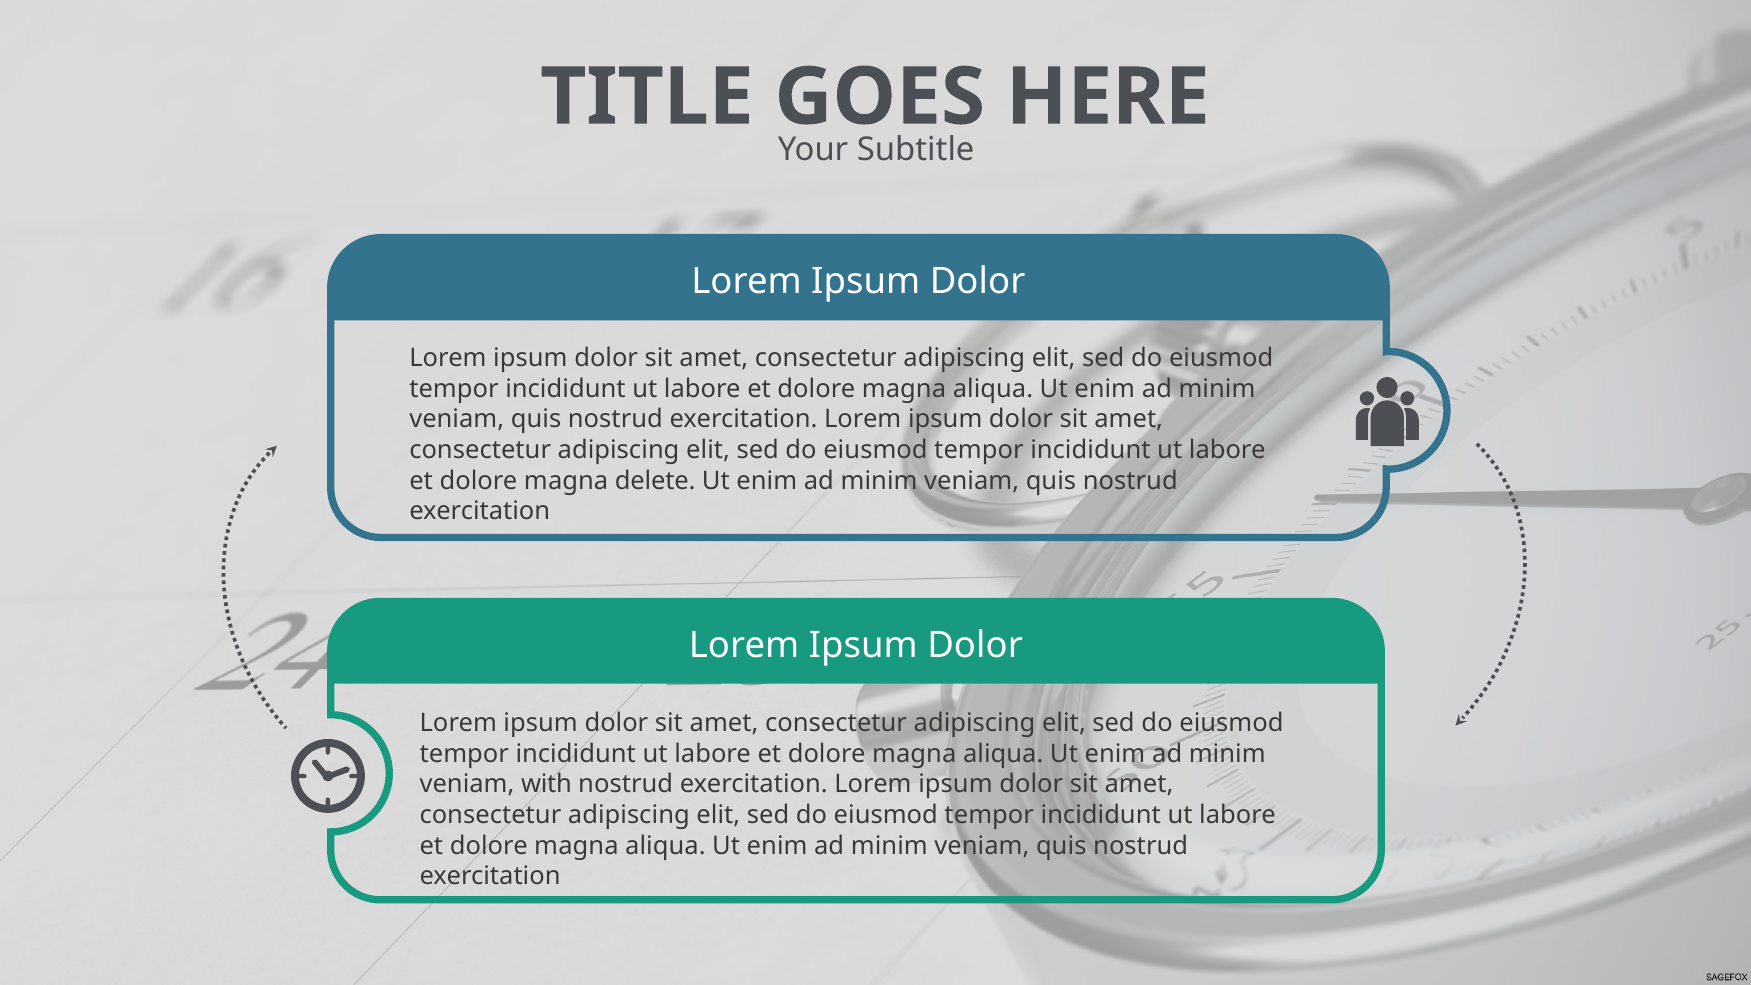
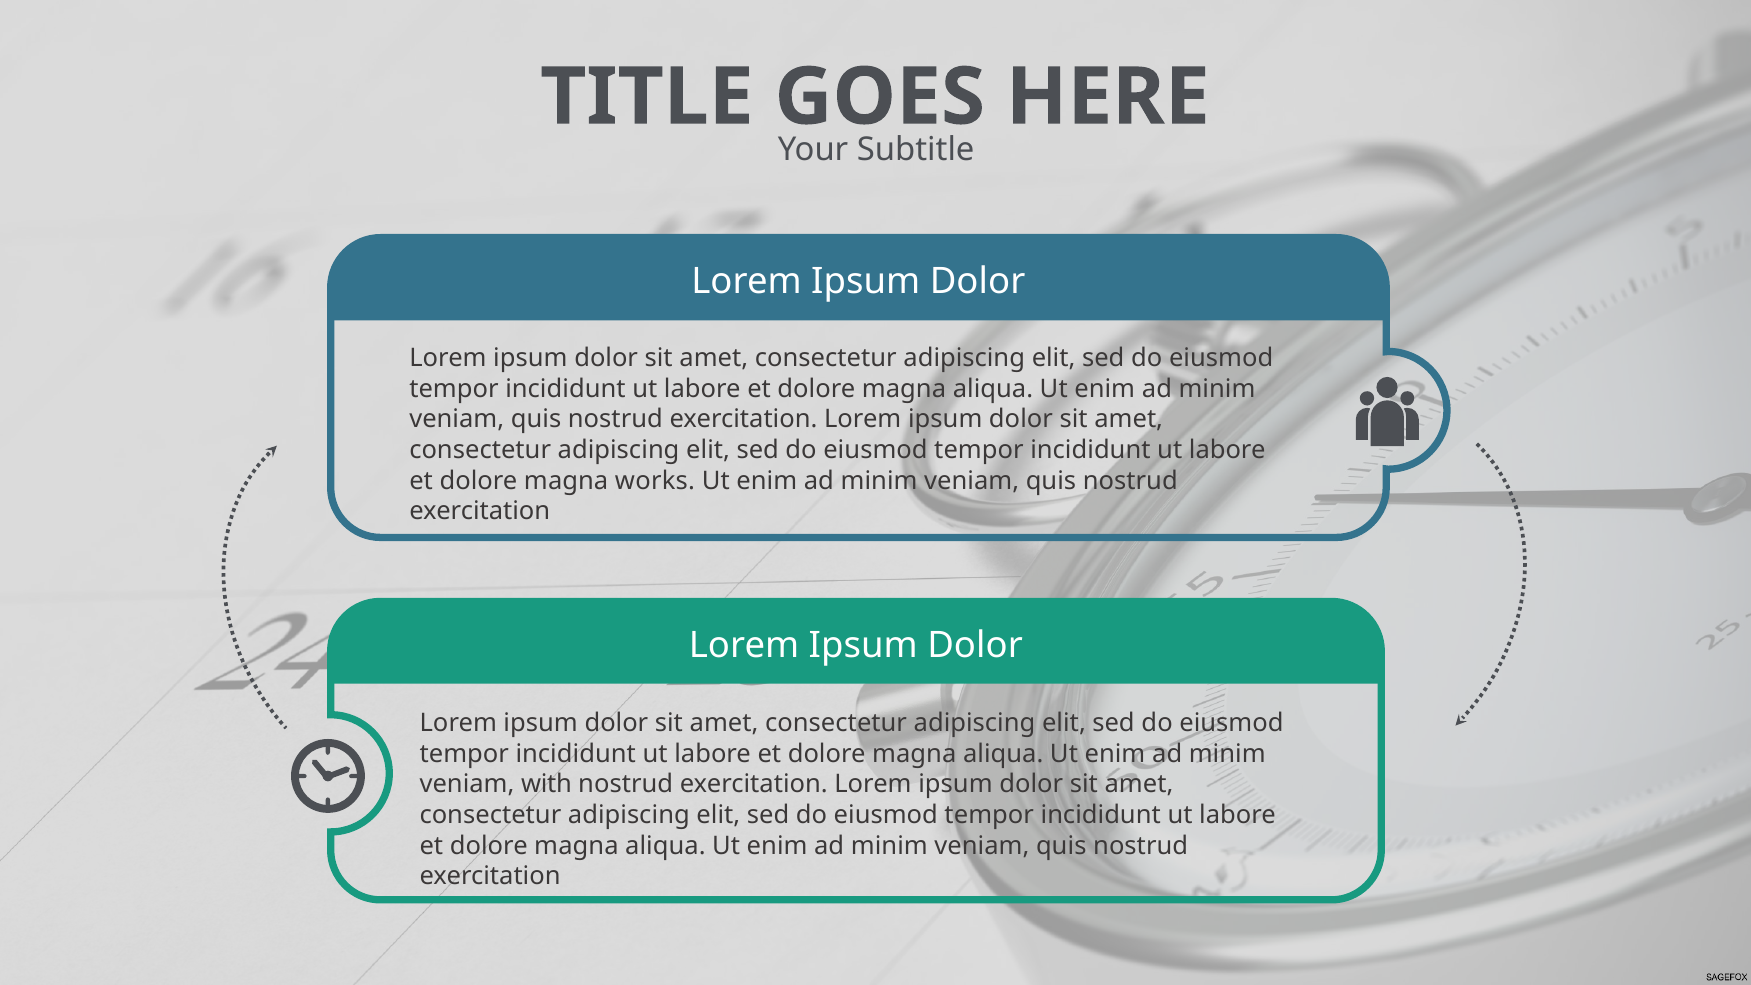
delete: delete -> works (655, 481)
